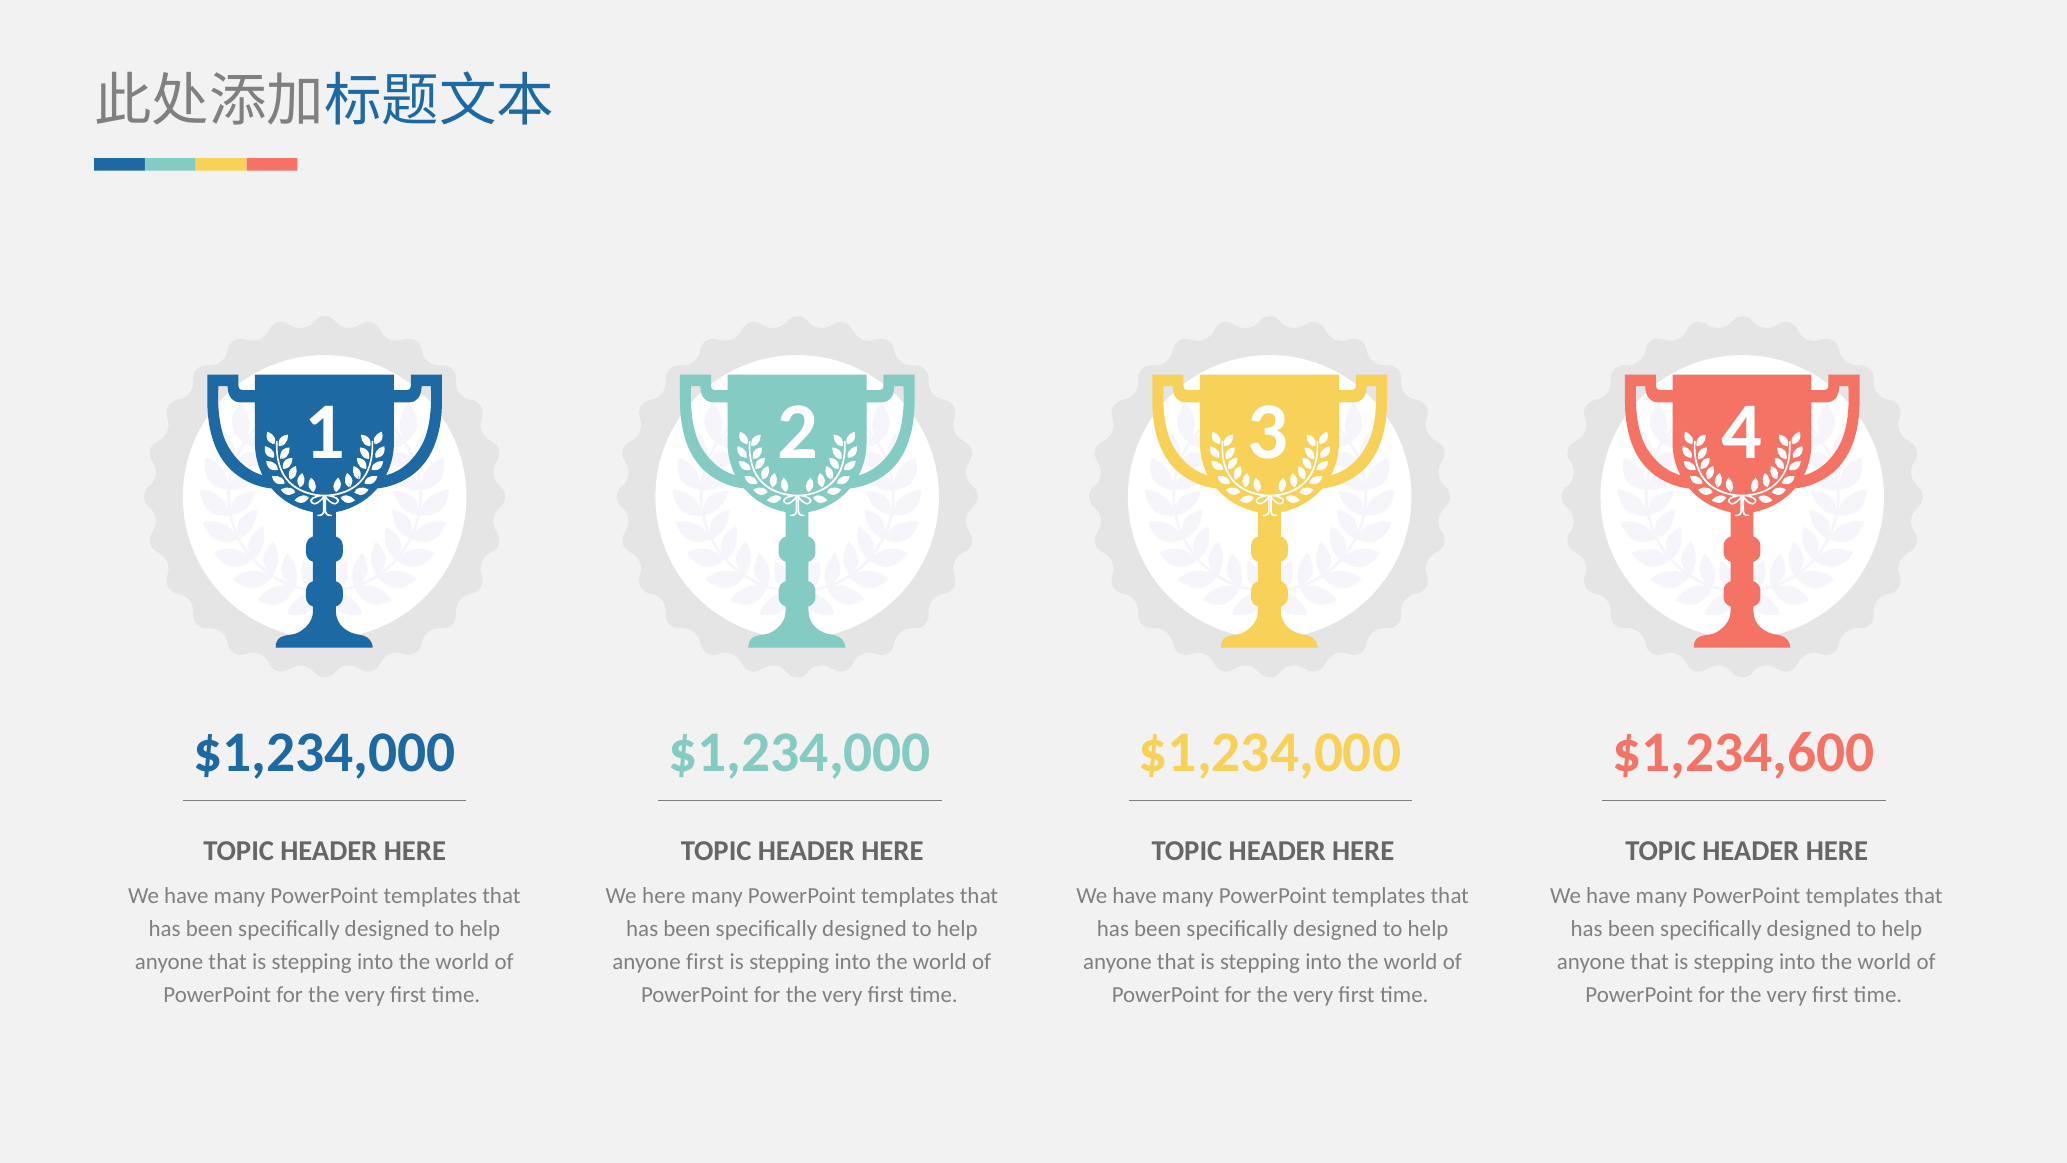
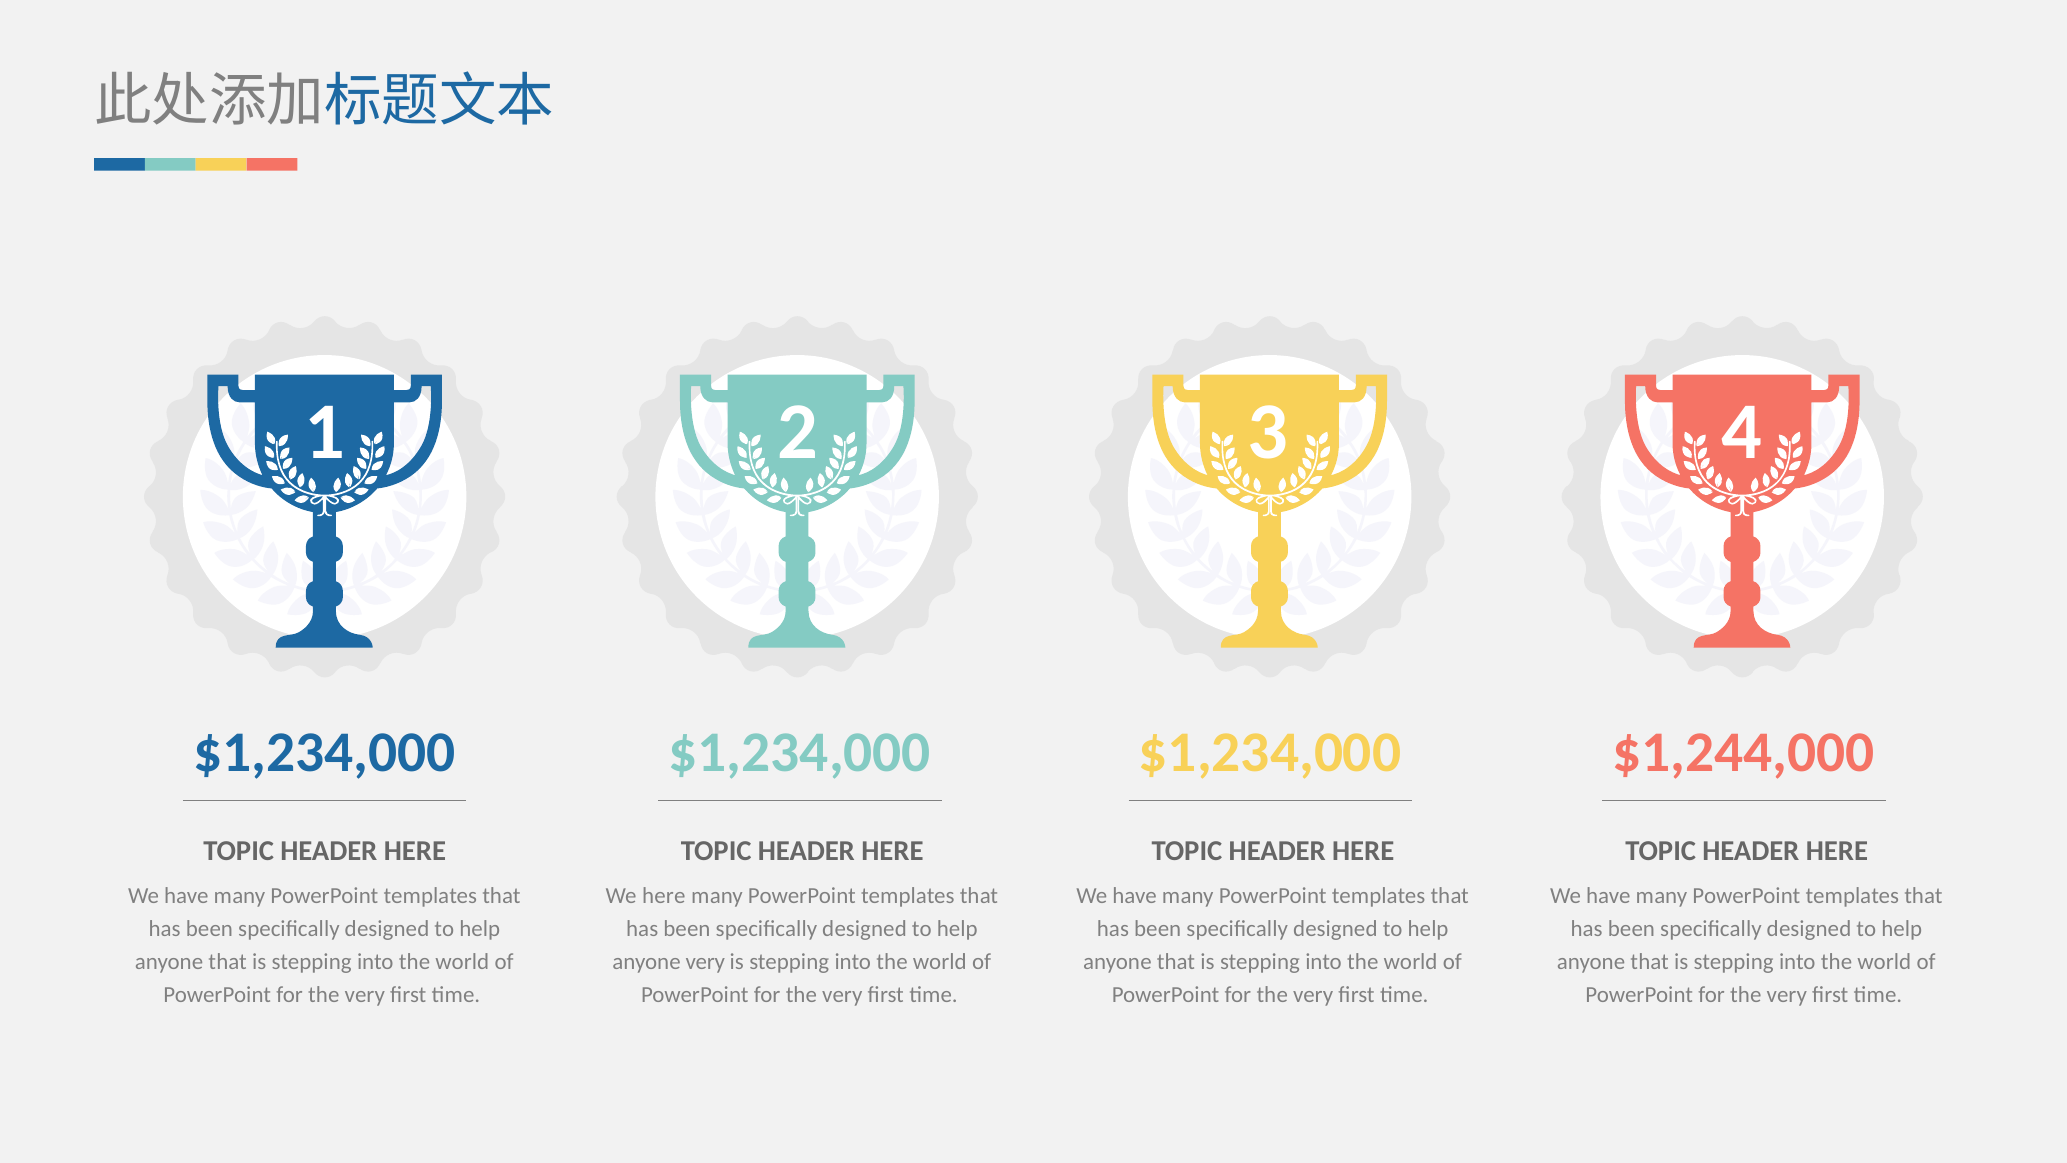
$1,234,600: $1,234,600 -> $1,244,000 (1744, 753)
anyone first: first -> very (705, 962)
